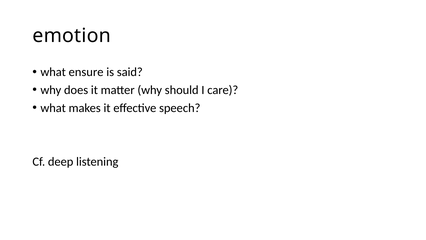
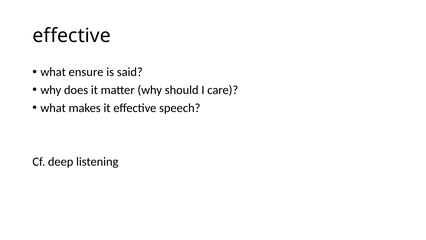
emotion: emotion -> effective (72, 36)
